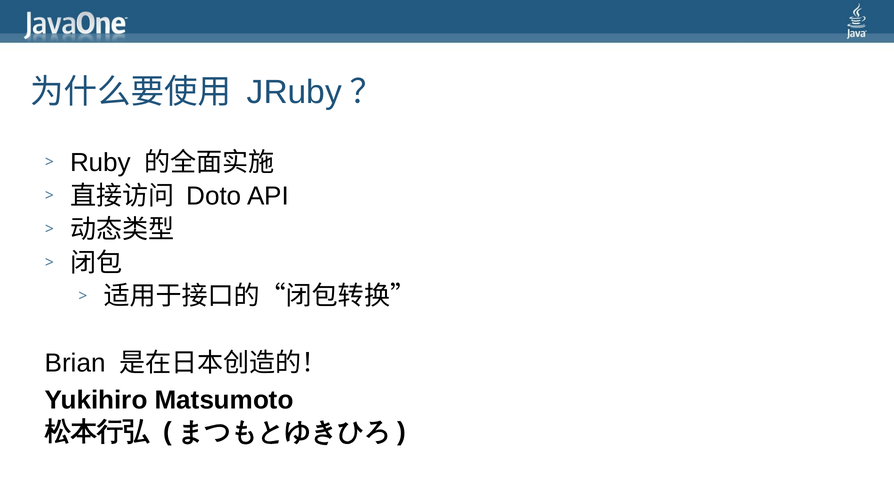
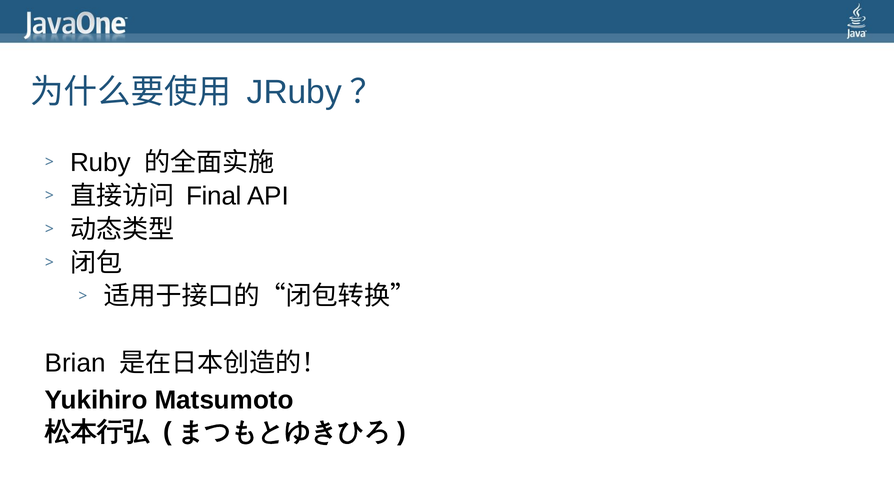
Doto: Doto -> Final (214, 196)
